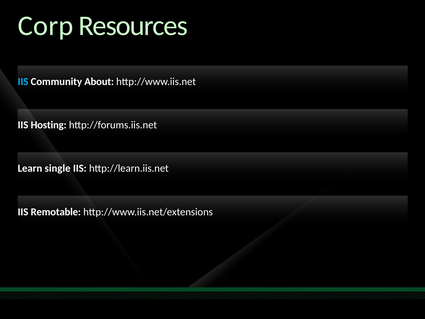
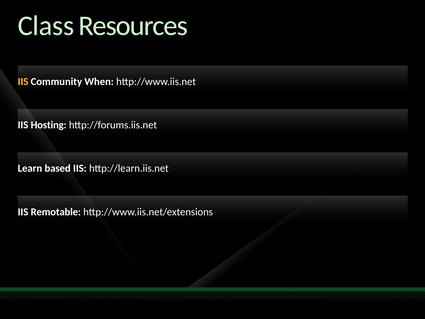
Corp: Corp -> Class (46, 26)
IIS colour: light blue -> yellow (23, 82)
About: About -> When (99, 82)
single: single -> based (58, 168)
